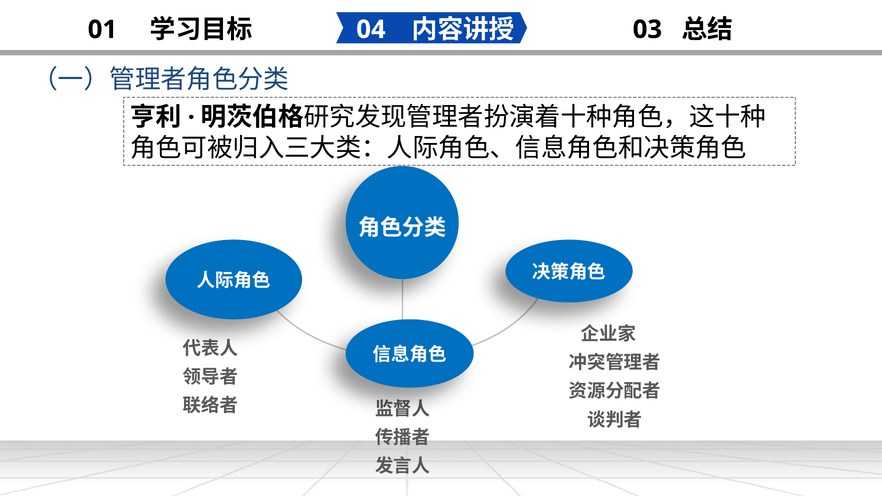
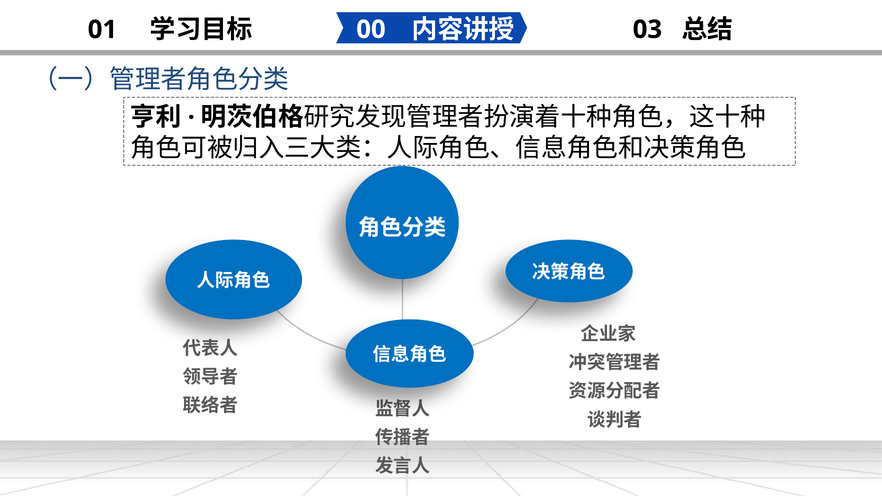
04: 04 -> 00 (371, 30)
